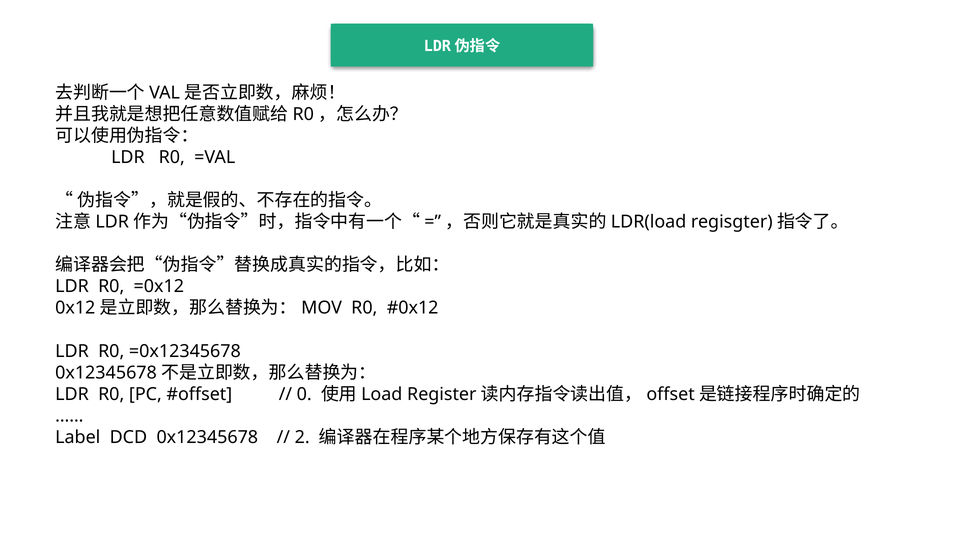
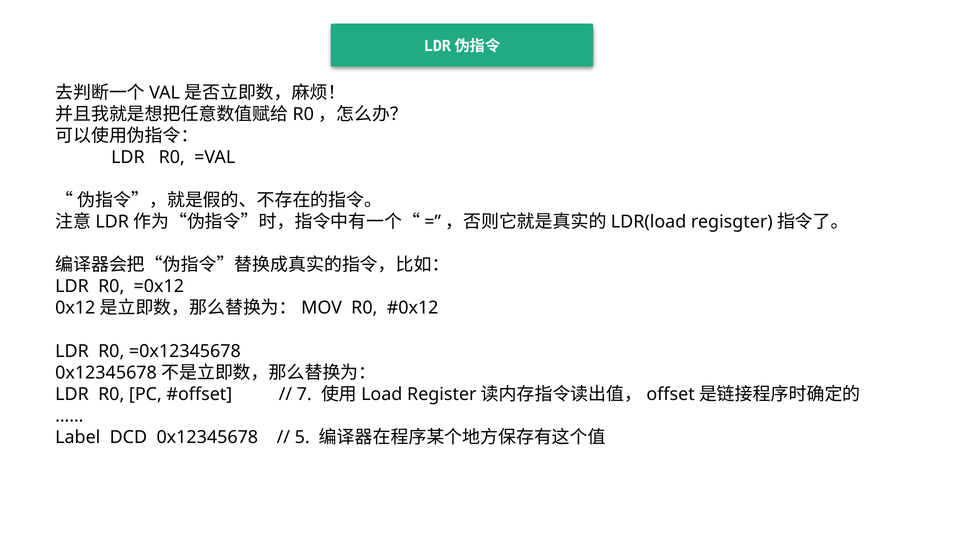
0: 0 -> 7 (304, 394)
2: 2 -> 5 (302, 437)
